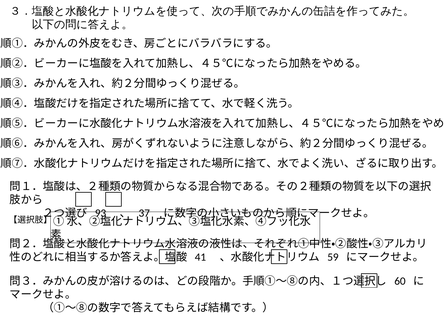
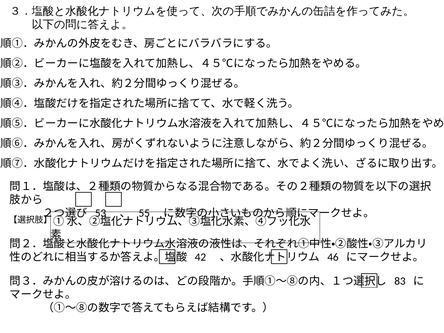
93: 93 -> 53 (101, 213)
37: 37 -> 55 (144, 213)
41: 41 -> 42 (200, 257)
59: 59 -> 46 (333, 257)
60: 60 -> 83 (400, 281)
